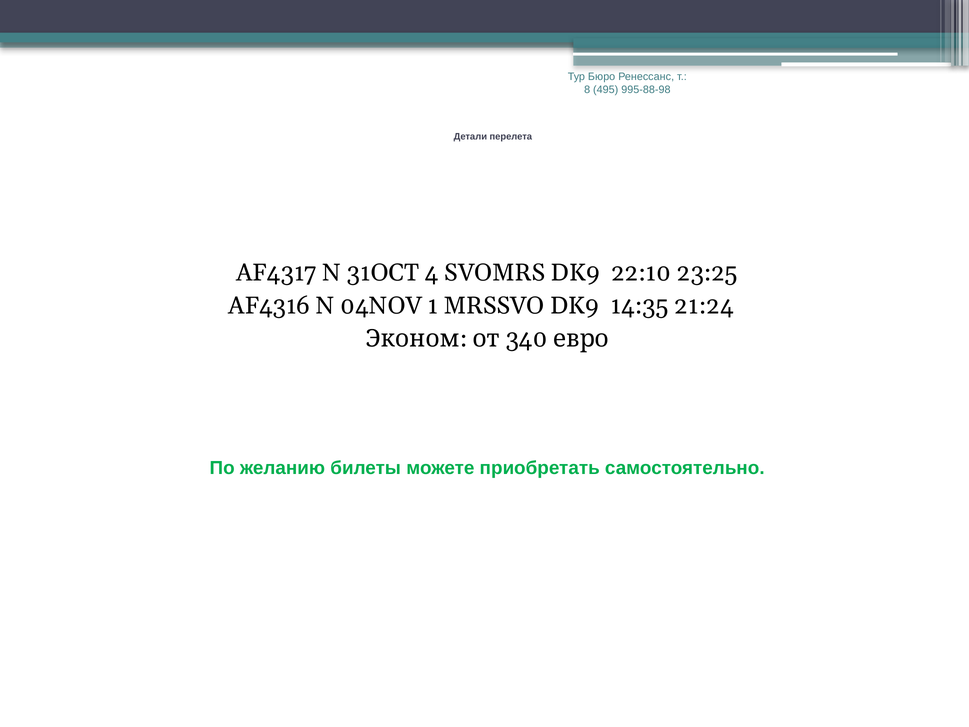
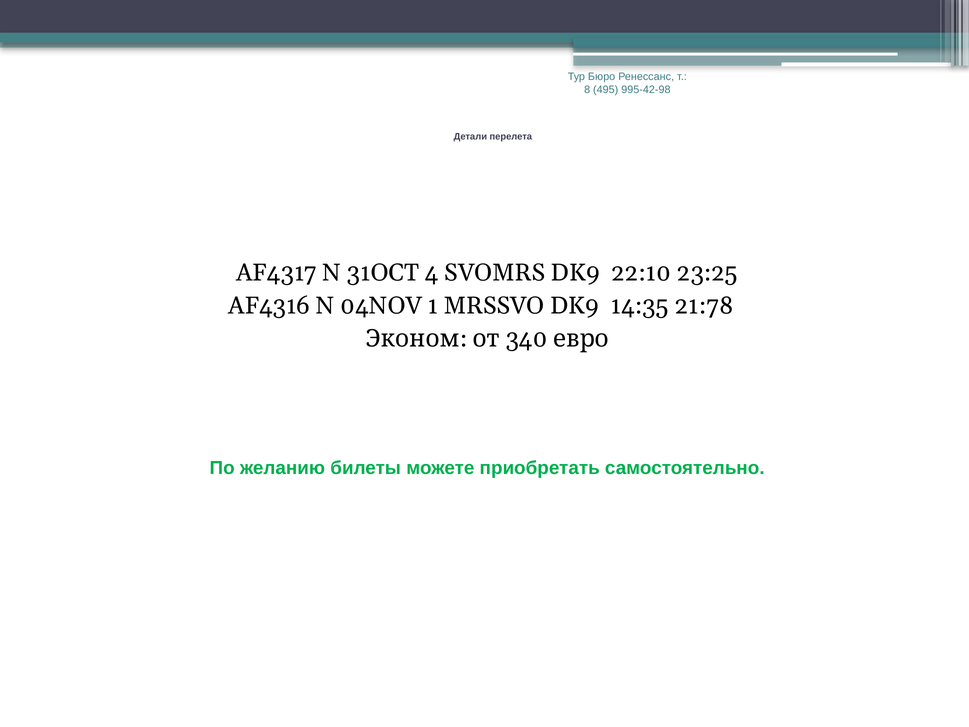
995-88-98: 995-88-98 -> 995-42-98 (646, 90)
21:24: 21:24 -> 21:78 (704, 306)
